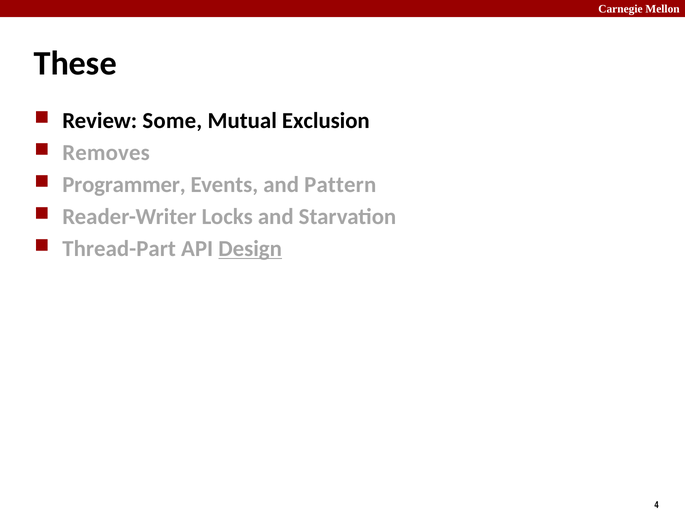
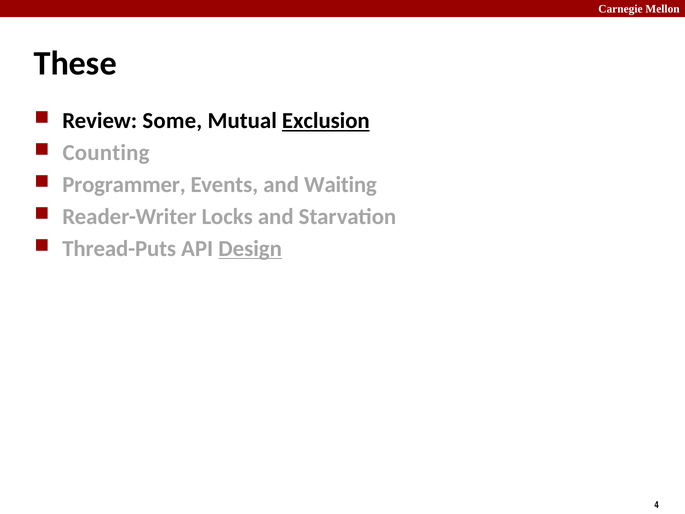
Exclusion underline: none -> present (326, 121)
Removes: Removes -> Counting (106, 153)
Pattern: Pattern -> Waiting (340, 185)
Thread-Part: Thread-Part -> Thread-Puts (119, 249)
